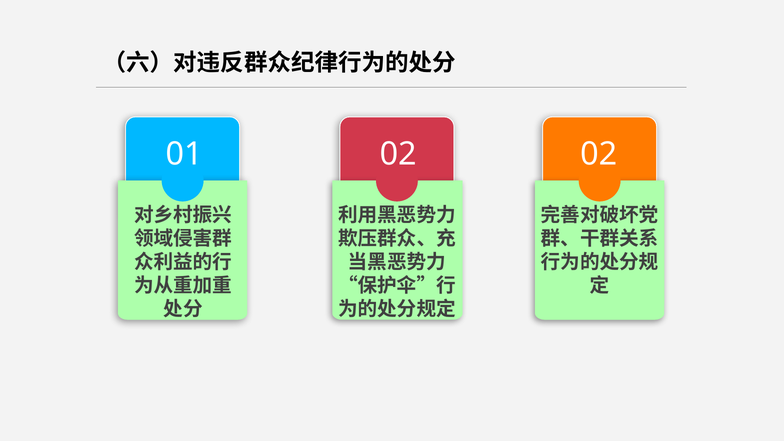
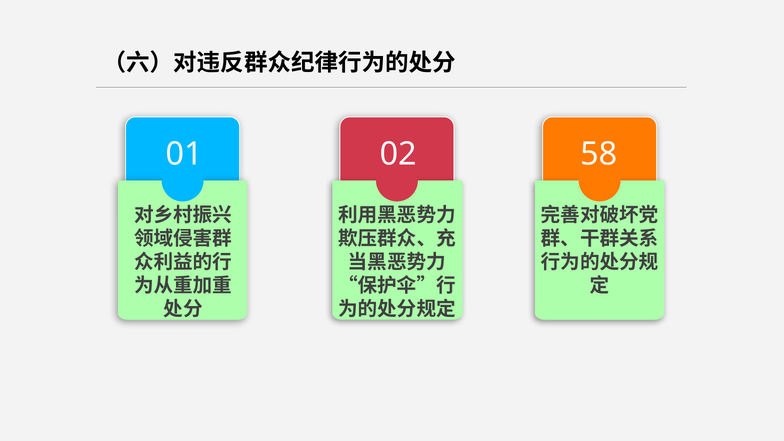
02 02: 02 -> 58 (599, 154)
